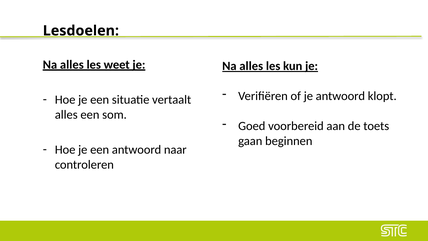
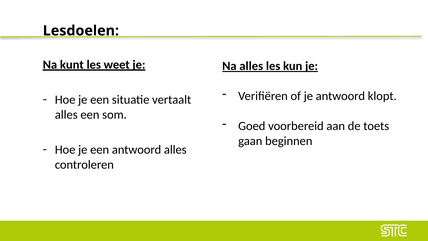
alles: alles -> kunt (72, 64)
antwoord naar: naar -> alles (175, 149)
